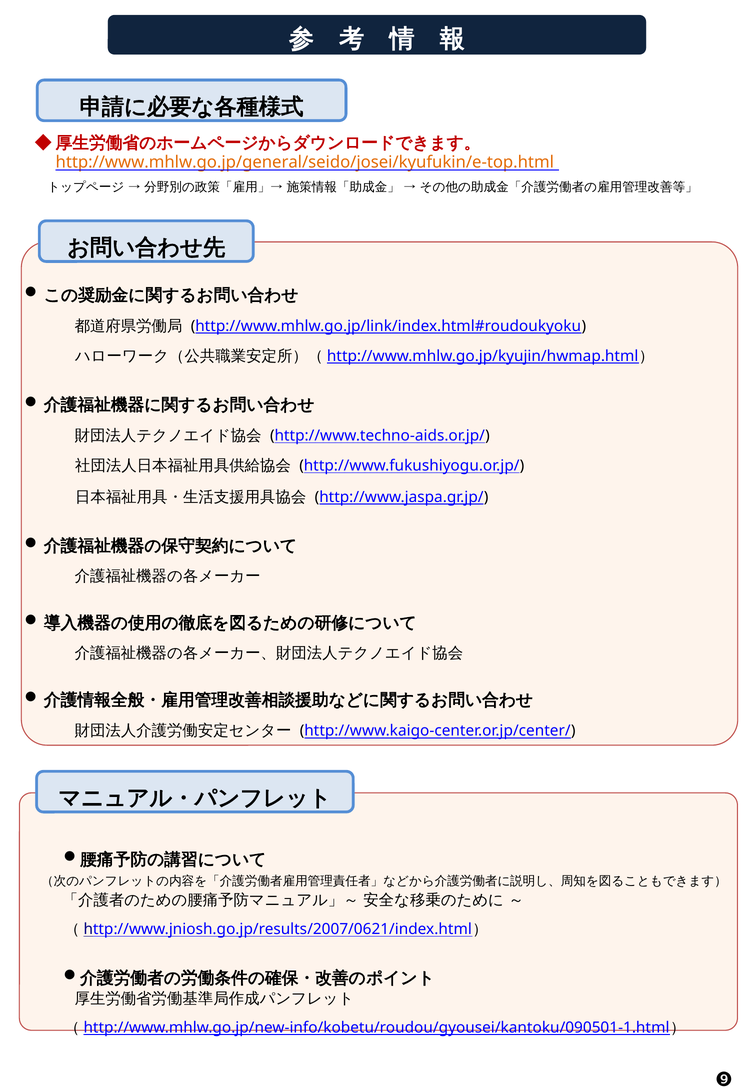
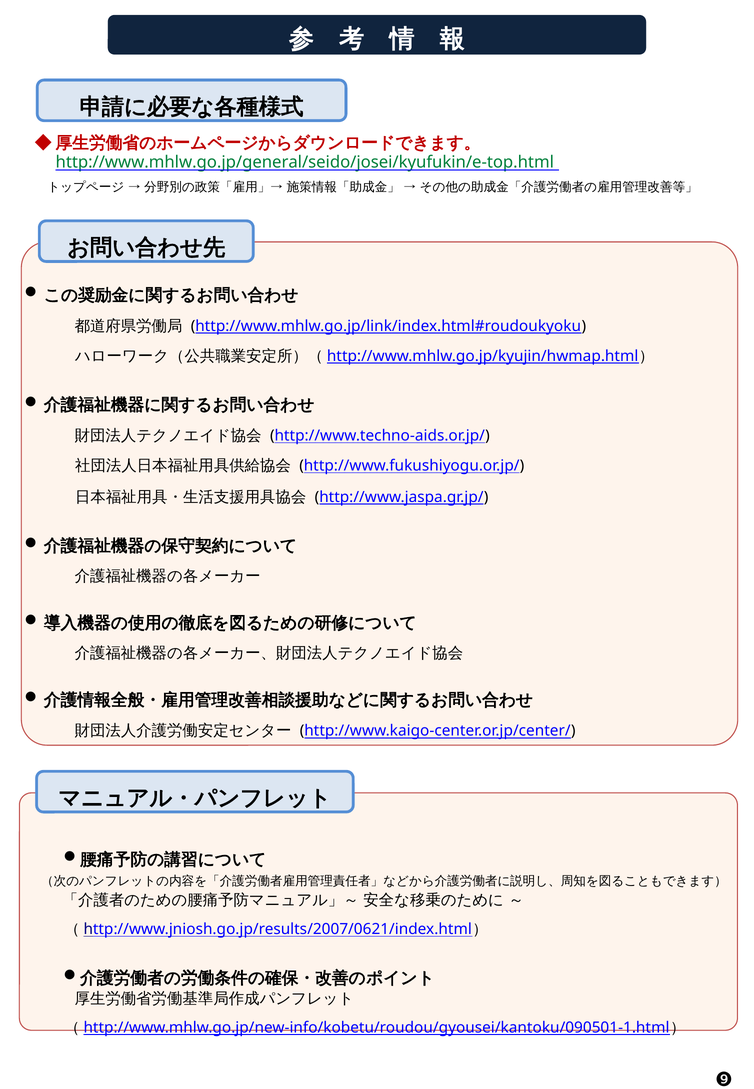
http://www.mhlw.go.jp/general/seido/josei/kyufukin/e-top.html colour: orange -> green (305, 162)
